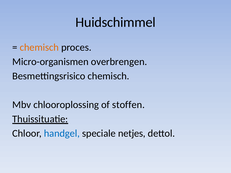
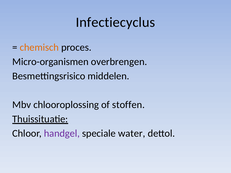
Huidschimmel: Huidschimmel -> Infectiecyclus (115, 22)
Besmettingsrisico chemisch: chemisch -> middelen (108, 76)
handgel colour: blue -> purple (62, 134)
netjes: netjes -> water (132, 134)
